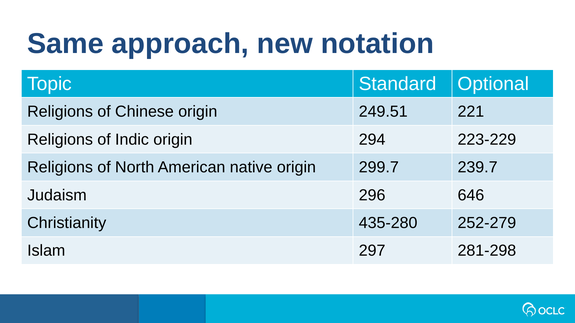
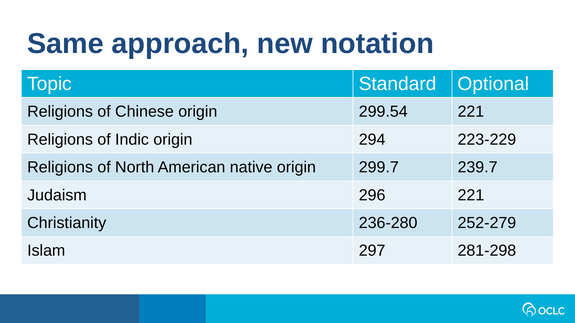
249.51: 249.51 -> 299.54 (383, 112)
296 646: 646 -> 221 (471, 195)
435-280: 435-280 -> 236-280 (388, 223)
